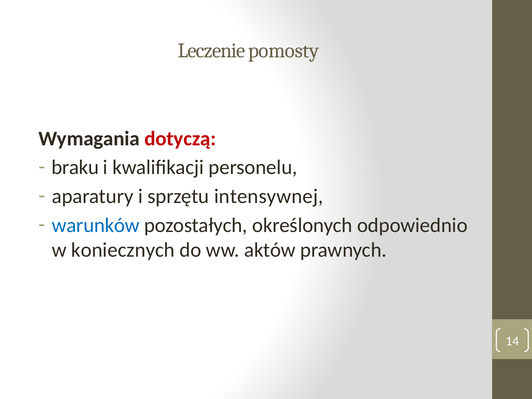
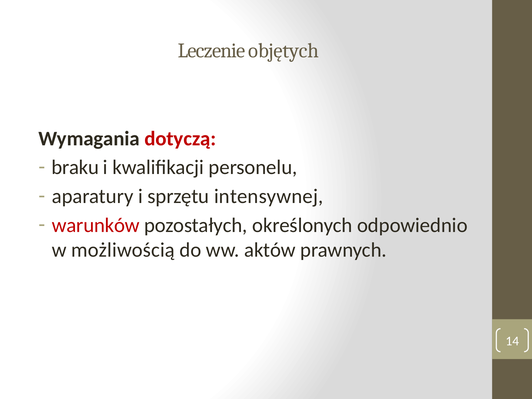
pomosty: pomosty -> objętych (284, 51)
warunków colour: blue -> red (96, 225)
koniecznych: koniecznych -> możliwością (123, 250)
